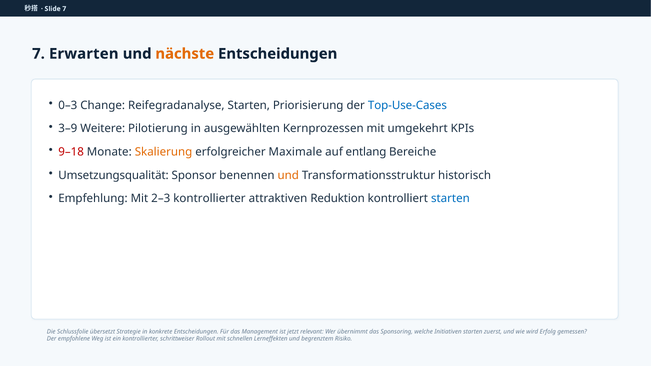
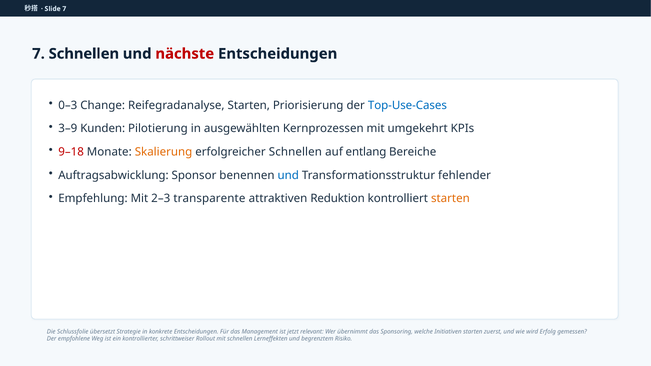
7 Erwarten: Erwarten -> Schnellen (84, 54)
nächste colour: orange -> red (185, 54)
Weitere: Weitere -> Kunden (103, 129)
erfolgreicher Maximale: Maximale -> Schnellen (295, 152)
Umsetzungsqualität: Umsetzungsqualität -> Auftragsabwicklung (113, 175)
und colour: orange -> blue (288, 175)
historisch: historisch -> fehlender (465, 175)
2–3 kontrollierter: kontrollierter -> transparente (209, 199)
starten colour: blue -> orange (450, 199)
